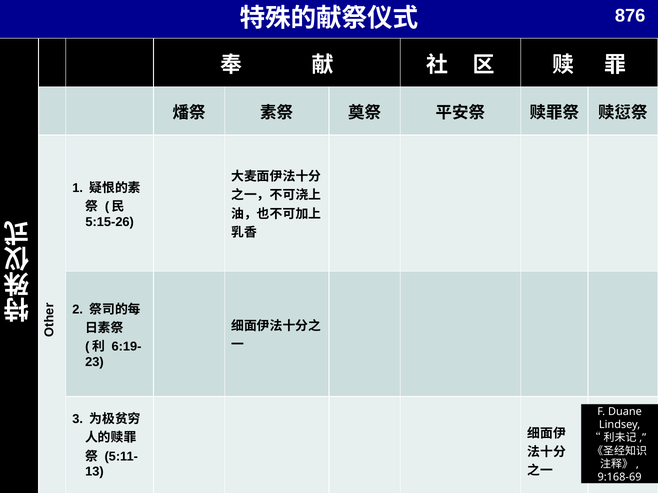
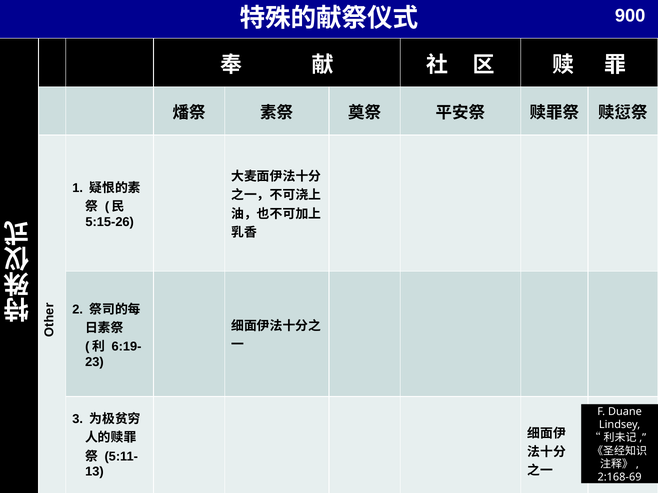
876: 876 -> 900 (630, 15)
9:168-69: 9:168-69 -> 2:168-69 (620, 478)
